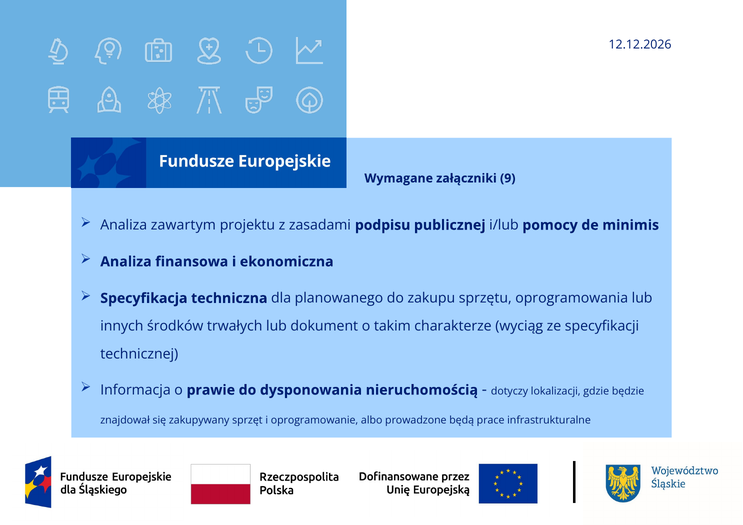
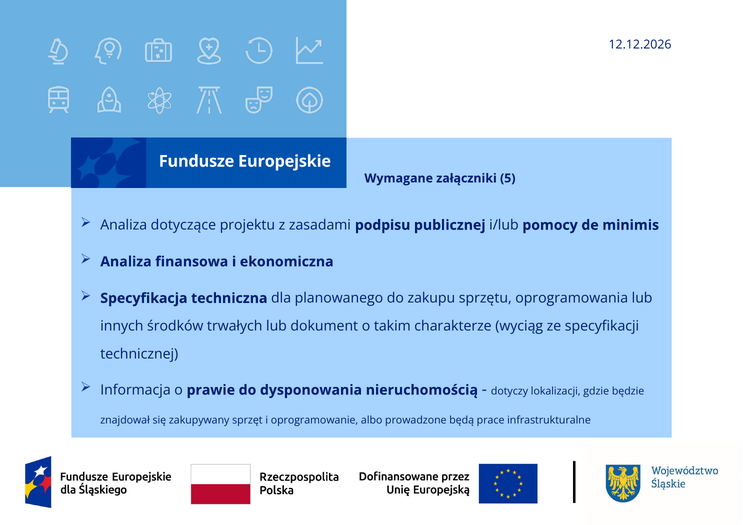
9: 9 -> 5 (508, 178)
zawartym: zawartym -> dotyczące (183, 225)
